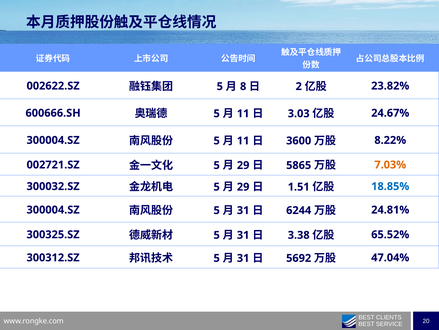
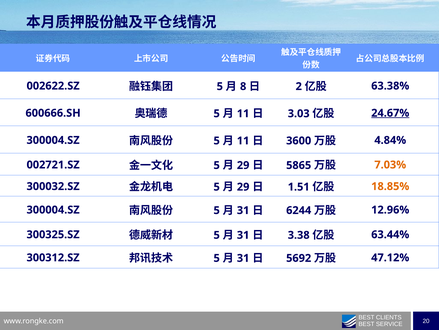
23.82%: 23.82% -> 63.38% (390, 86)
24.67% underline: none -> present (390, 113)
8.22%: 8.22% -> 4.84% (390, 140)
18.85% colour: blue -> orange (390, 186)
24.81%: 24.81% -> 12.96% (390, 209)
65.52%: 65.52% -> 63.44% (390, 234)
47.04%: 47.04% -> 47.12% (390, 257)
